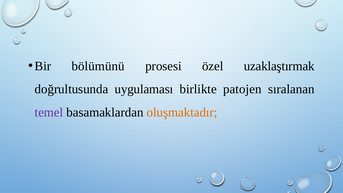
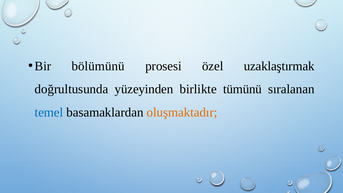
uygulaması: uygulaması -> yüzeyinden (144, 89)
patojen: patojen -> tümünü (242, 89)
temel colour: purple -> blue (49, 112)
